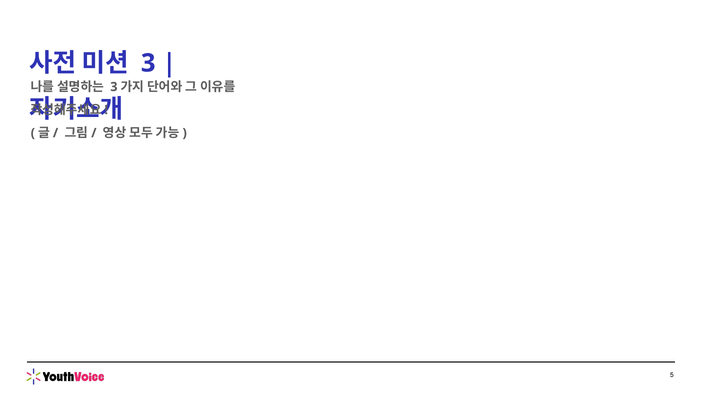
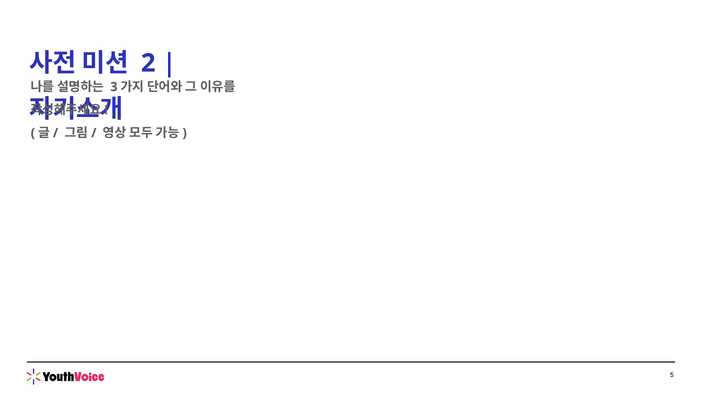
3: 3 -> 2 (148, 63)
